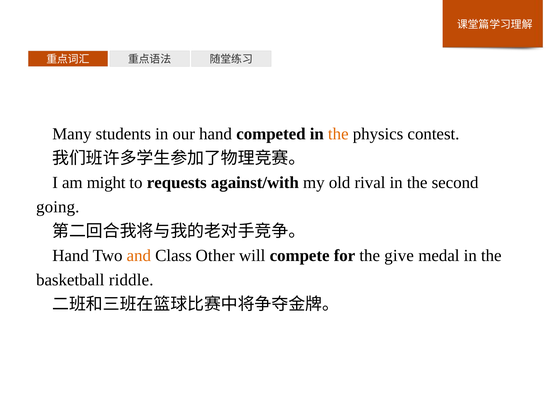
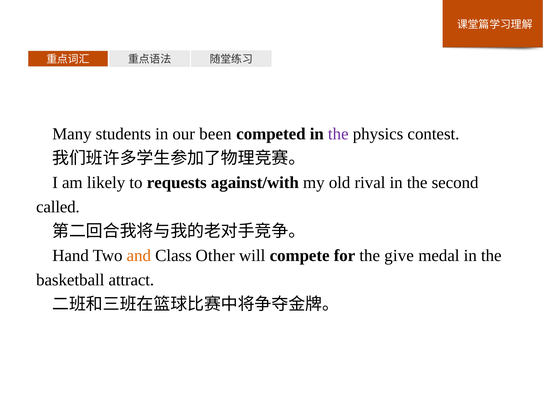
our hand: hand -> been (215, 134)
the colour: orange -> purple (338, 134)
might: might -> likely (106, 182)
going: going -> called (58, 207)
riddle: riddle -> attract (131, 280)
